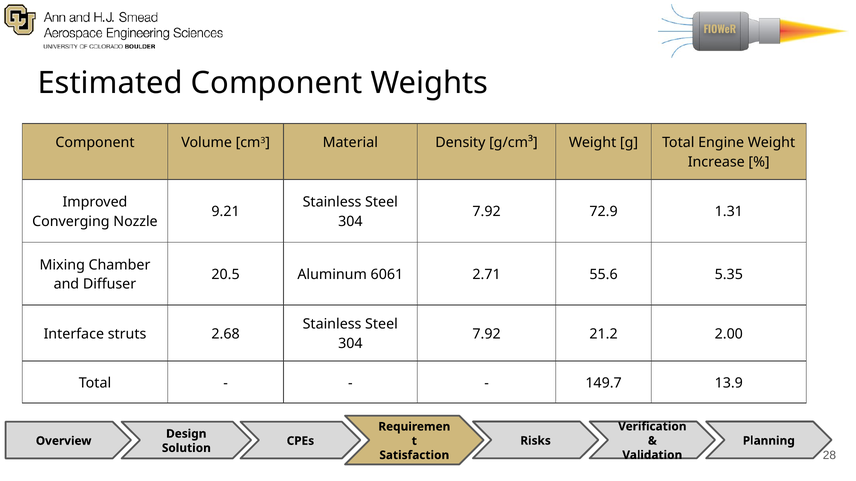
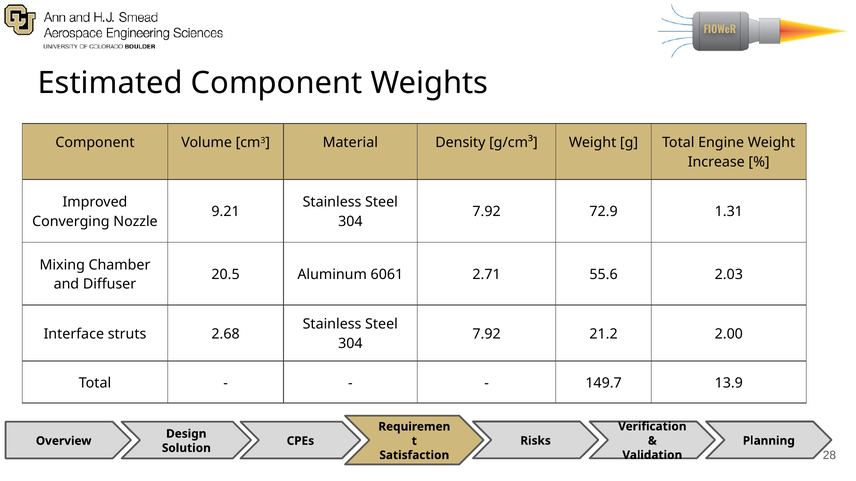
5.35: 5.35 -> 2.03 (729, 275)
